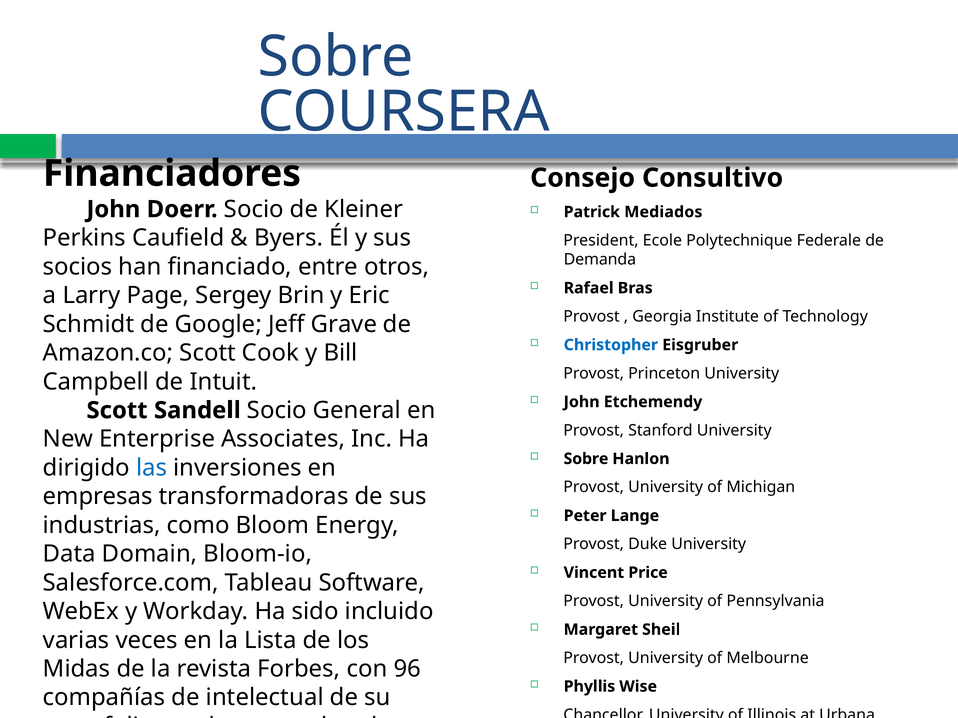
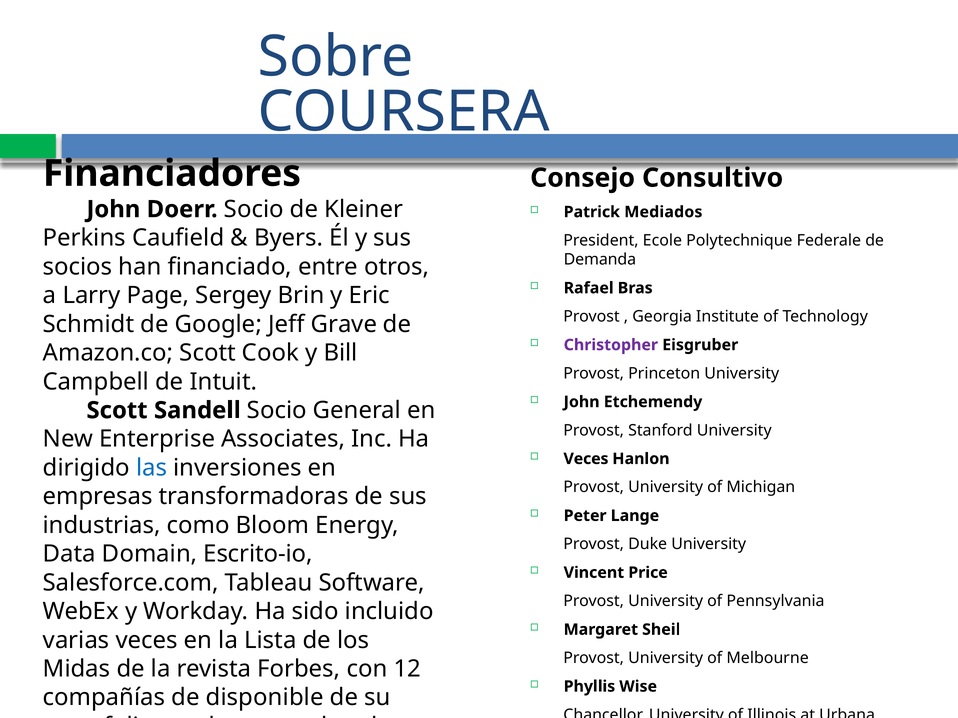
Christopher colour: blue -> purple (611, 345)
Sobre: Sobre -> Veces (586, 459)
Bloom-io: Bloom-io -> Escrito-io (258, 554)
96: 96 -> 12 (407, 669)
intelectual: intelectual -> disponible (265, 698)
